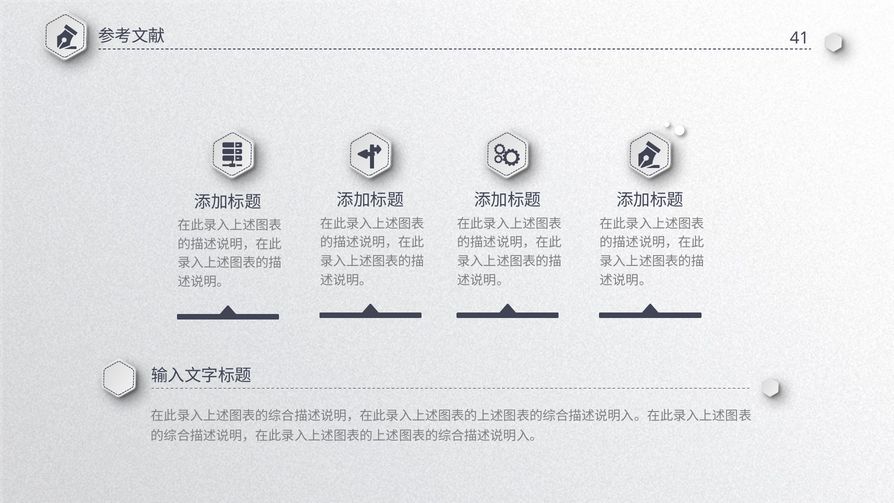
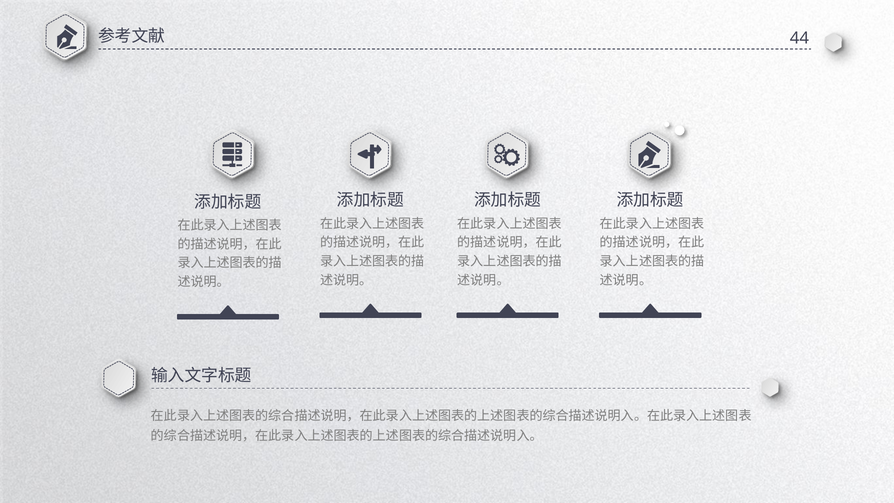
41: 41 -> 44 (799, 38)
